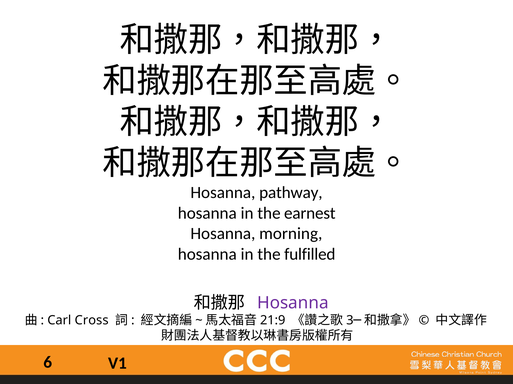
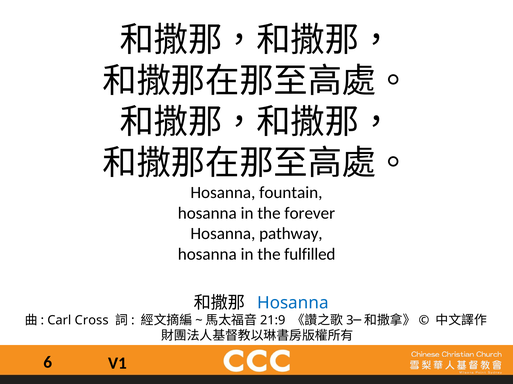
pathway: pathway -> fountain (291, 193)
earnest: earnest -> forever (310, 214)
morning: morning -> pathway (291, 234)
Hosanna colour: purple -> blue (293, 303)
